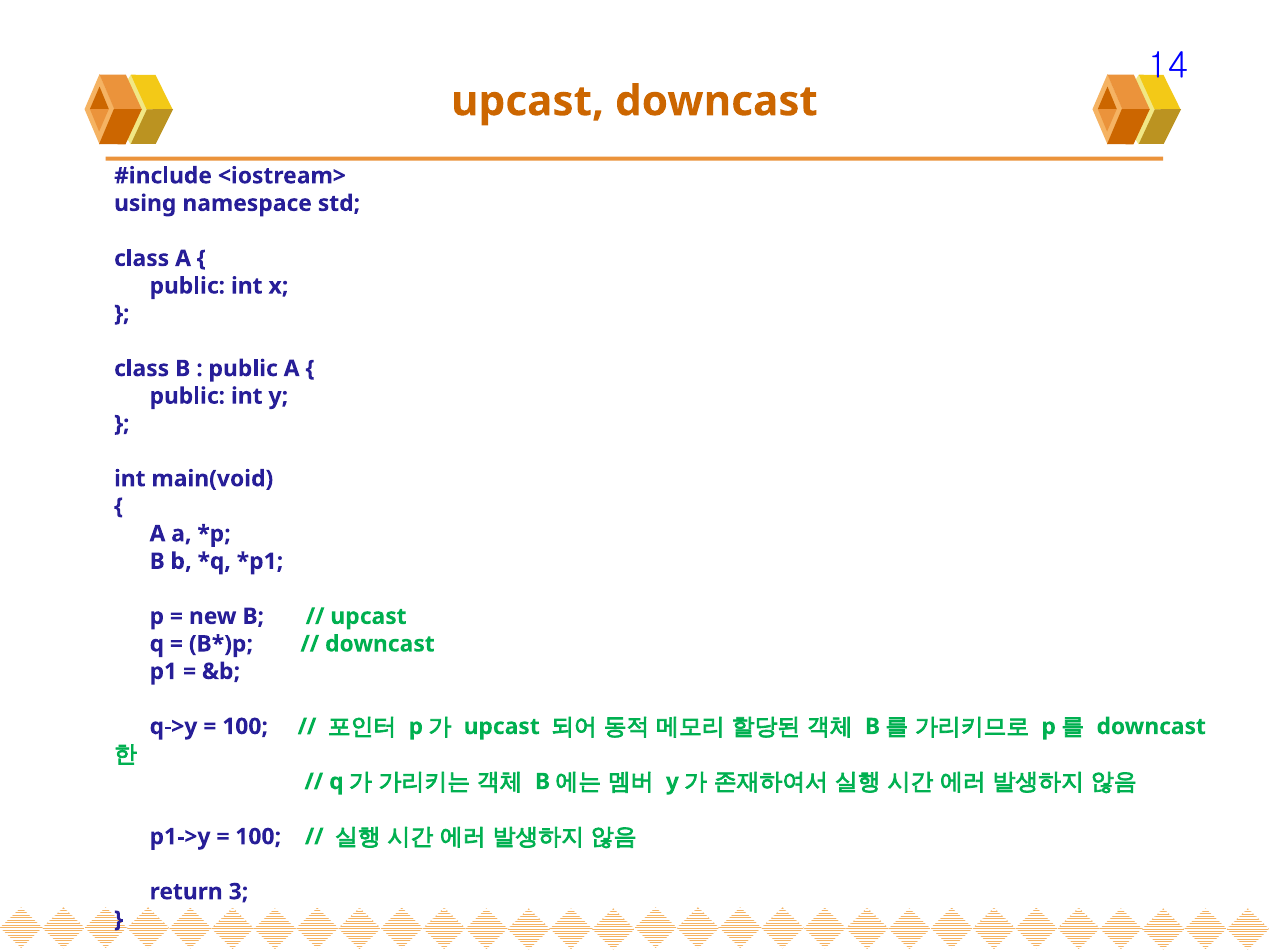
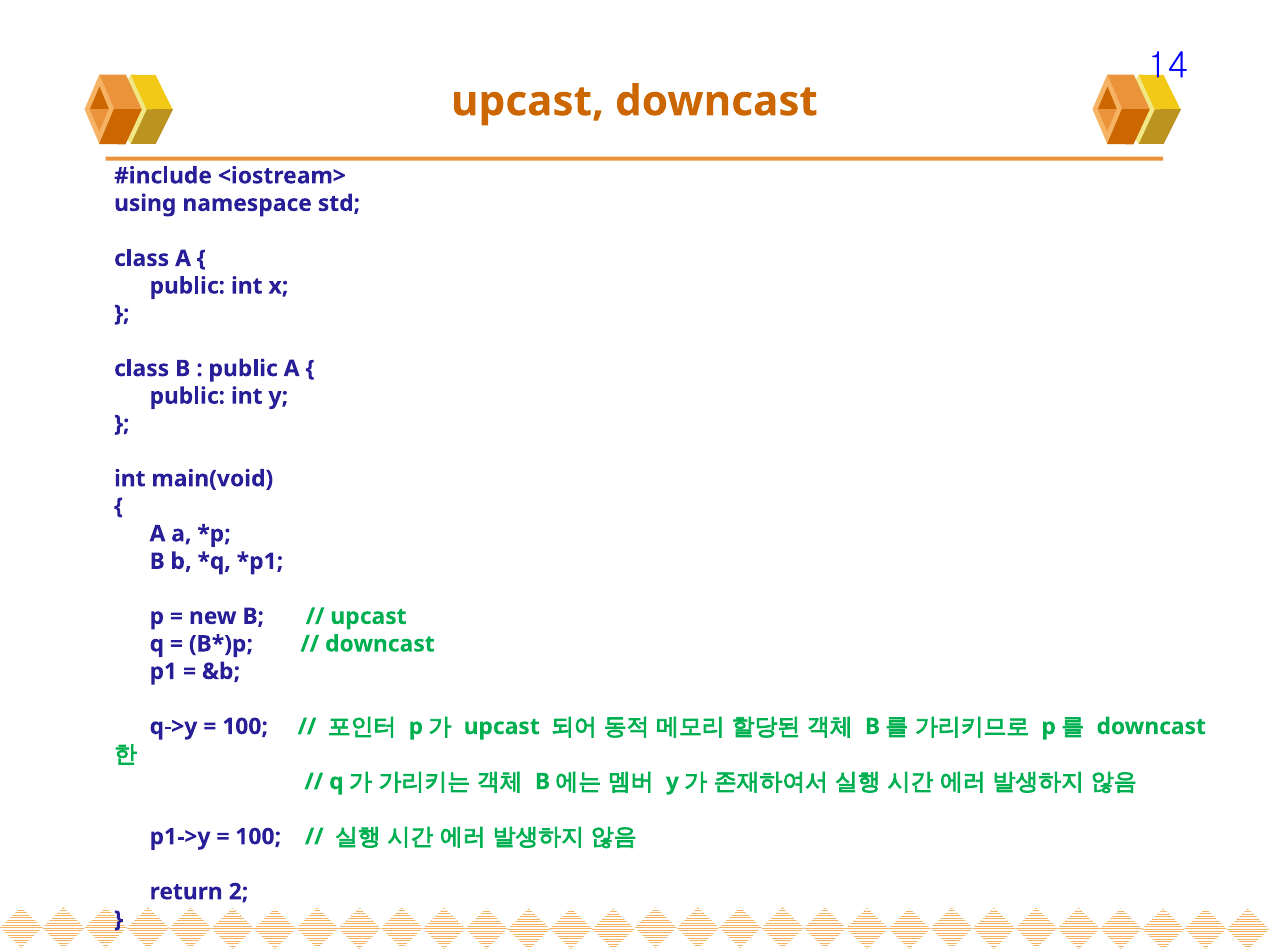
3: 3 -> 2 (238, 892)
